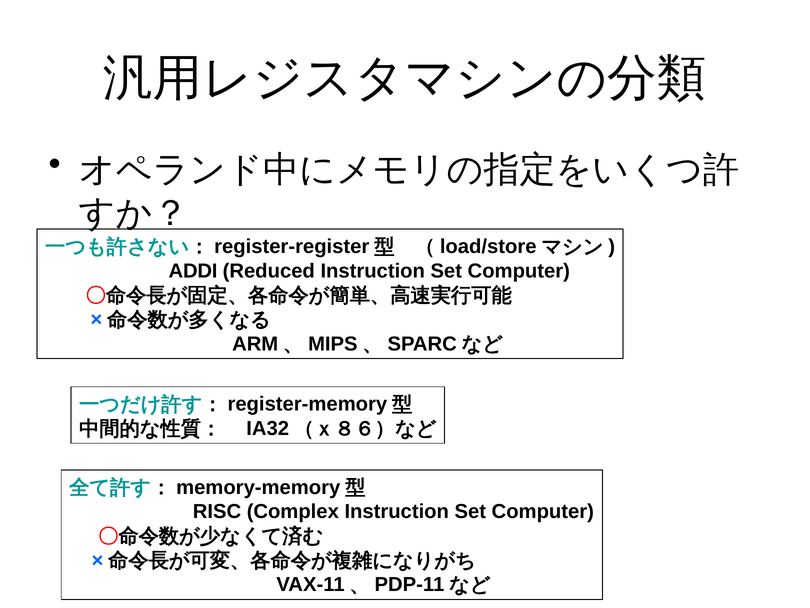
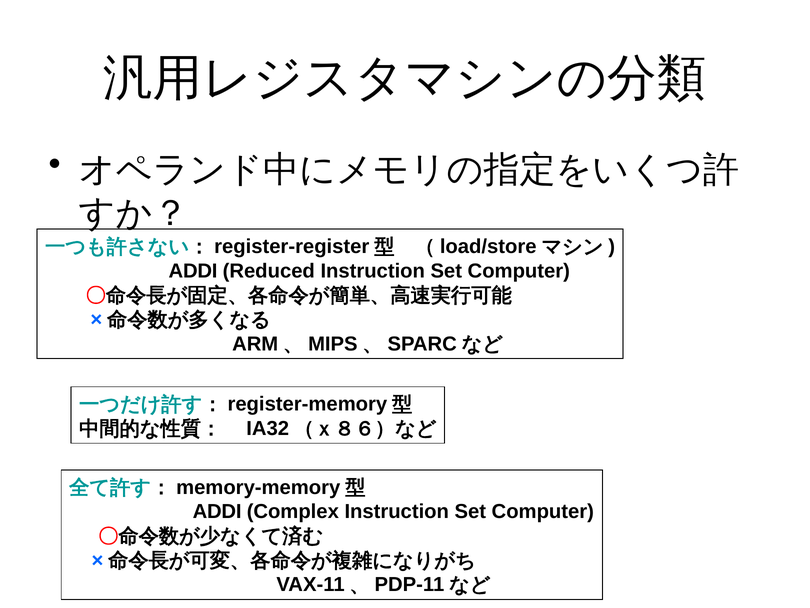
RISC: RISC -> ADDI (217, 511)
